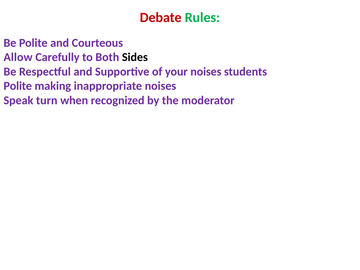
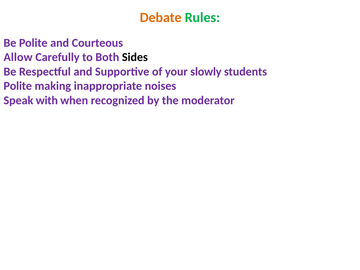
Debate colour: red -> orange (161, 17)
your noises: noises -> slowly (206, 72)
turn: turn -> with (47, 100)
